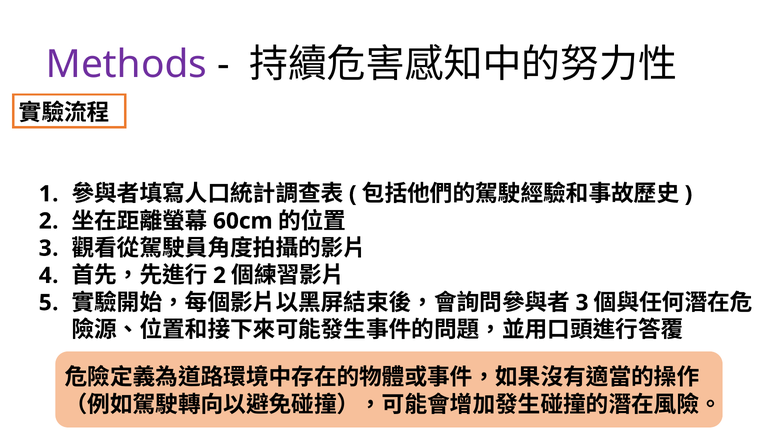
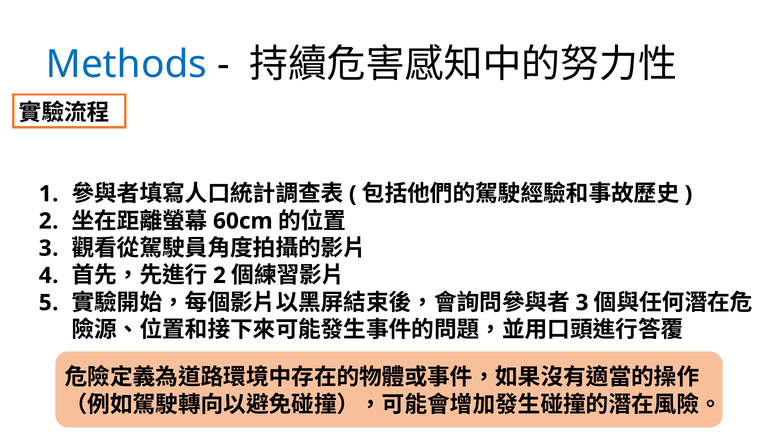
Methods colour: purple -> blue (126, 65)
